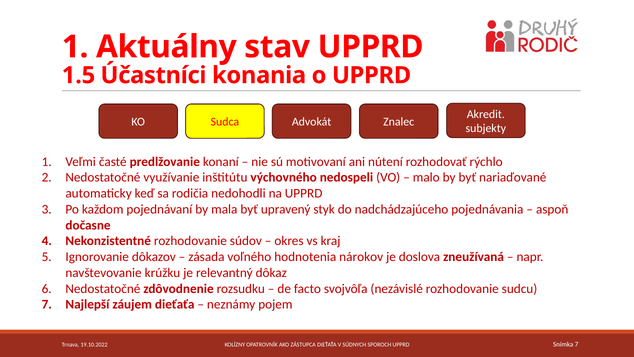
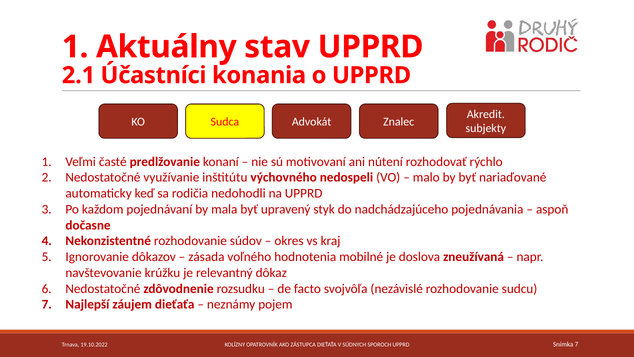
1.5: 1.5 -> 2.1 (79, 75)
nárokov: nárokov -> mobilné (361, 257)
